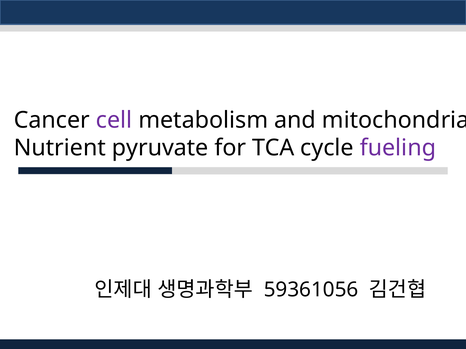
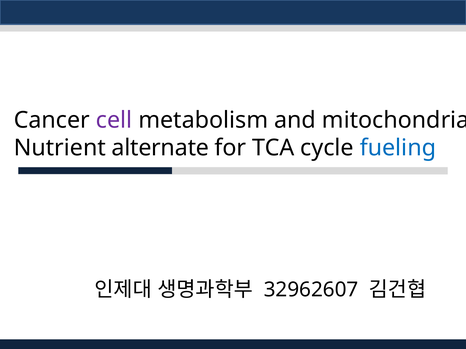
pyruvate: pyruvate -> alternate (160, 148)
fueling colour: purple -> blue (398, 148)
59361056: 59361056 -> 32962607 (311, 290)
